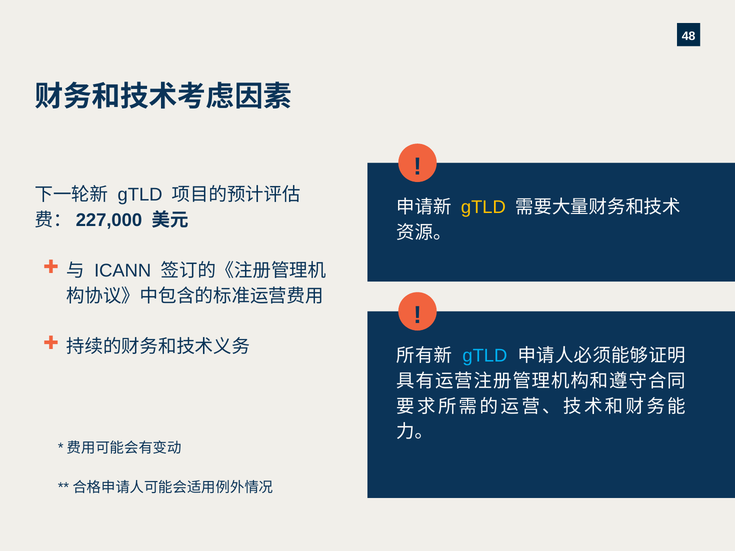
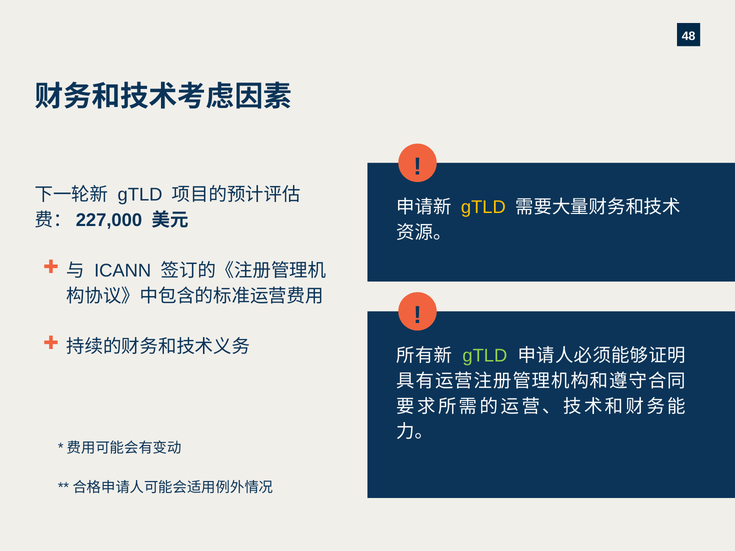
gTLD colour: light blue -> light green (485, 356)
